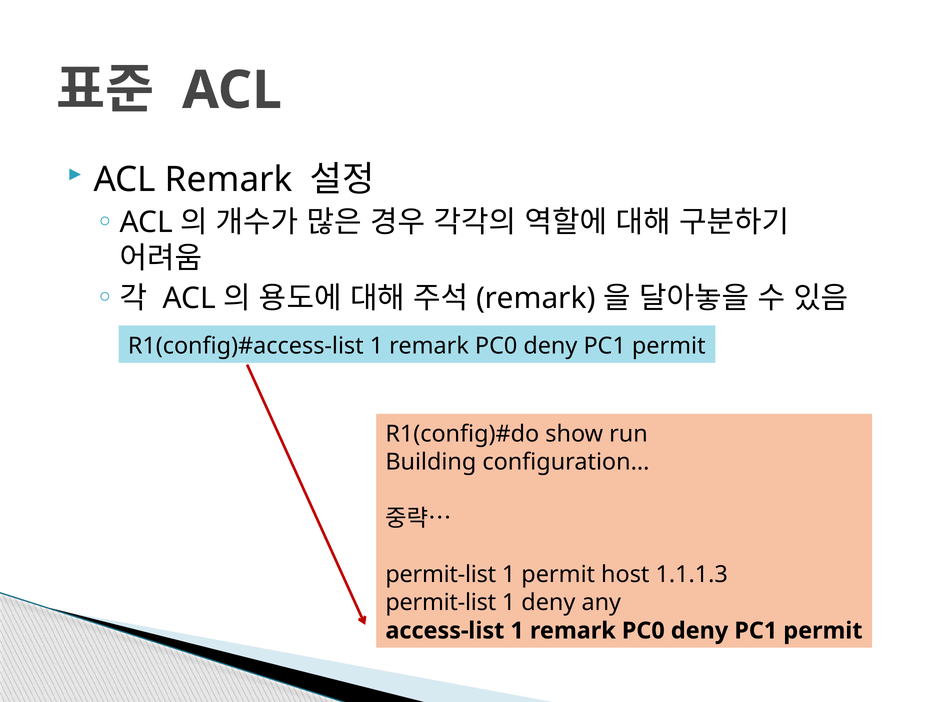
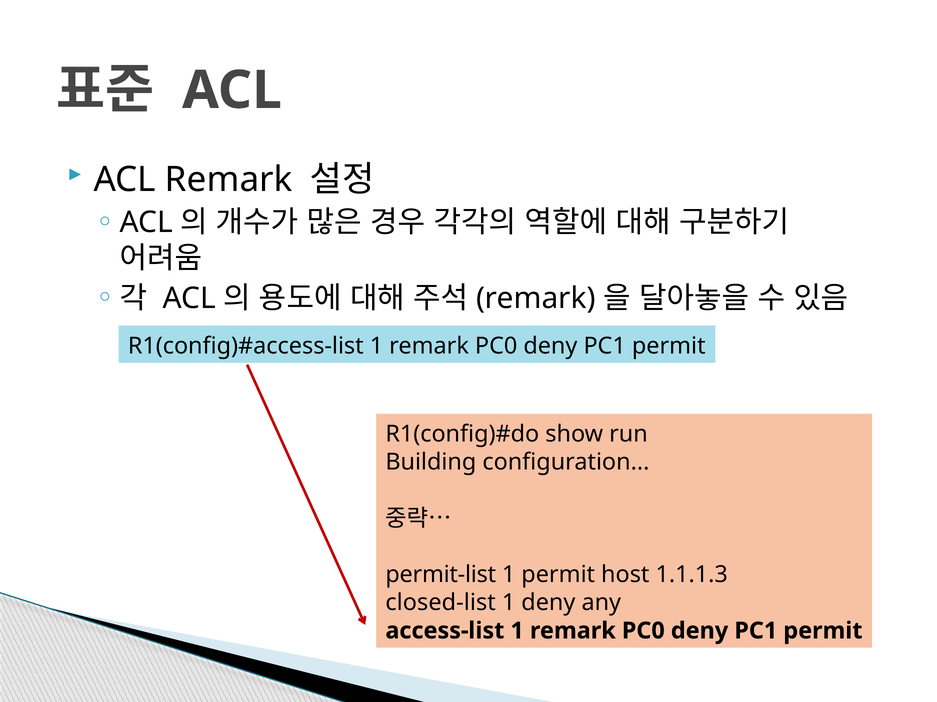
permit-list: permit-list -> closed-list (441, 603)
